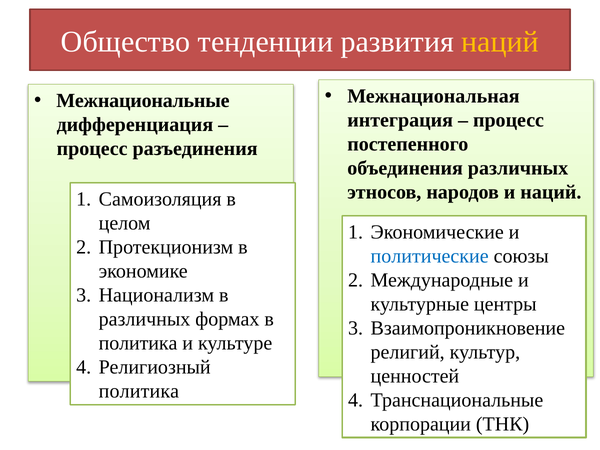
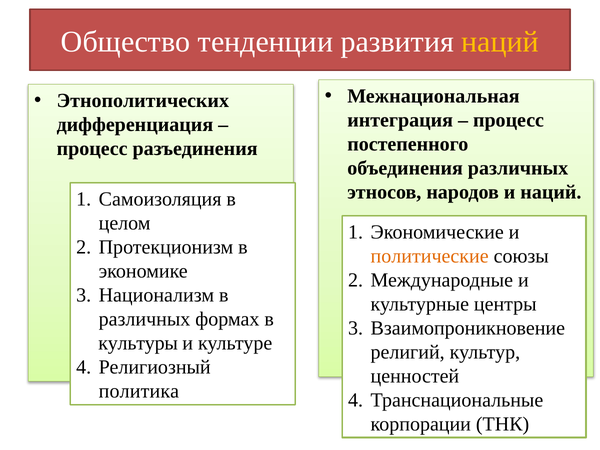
Межнациональные: Межнациональные -> Этнополитических (143, 101)
политические colour: blue -> orange (430, 256)
политика: политика -> культуры (138, 343)
